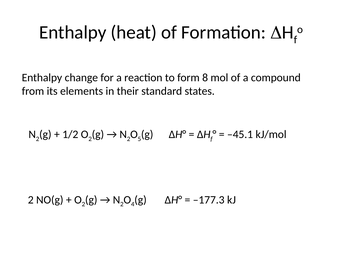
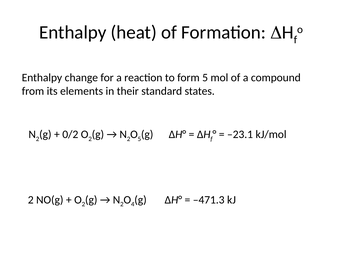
form 8: 8 -> 5 (205, 78)
1/2: 1/2 -> 0/2 (70, 135)
–45.1: –45.1 -> –23.1 (240, 135)
–177.3: –177.3 -> –471.3 (209, 200)
